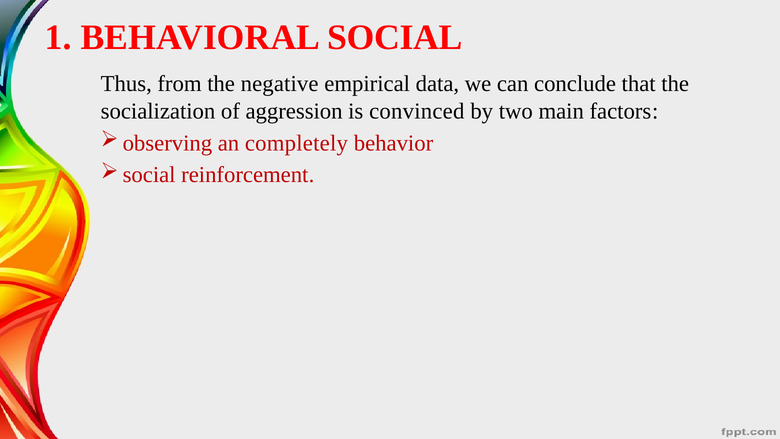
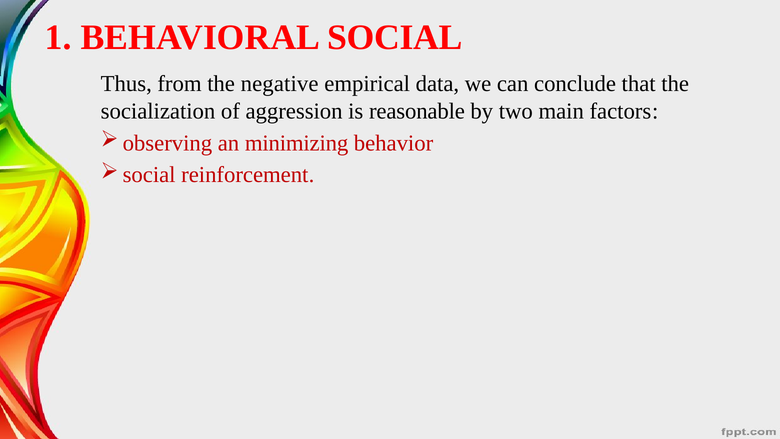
convinced: convinced -> reasonable (417, 111)
completely: completely -> minimizing (297, 143)
